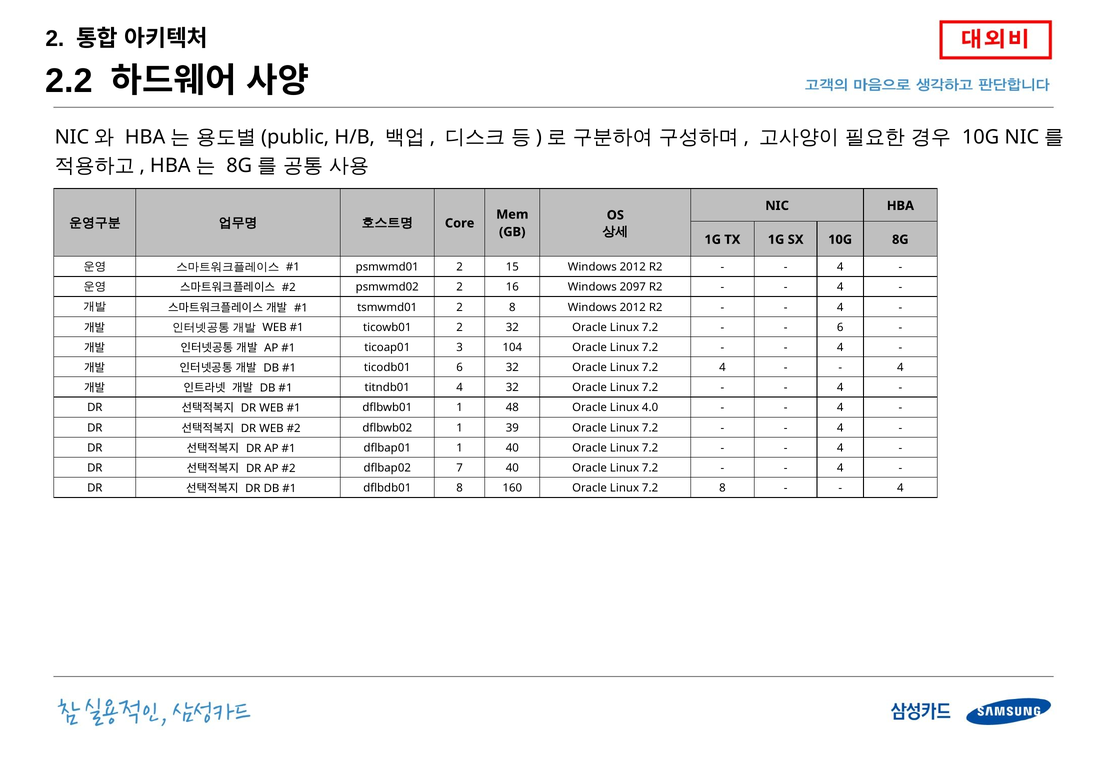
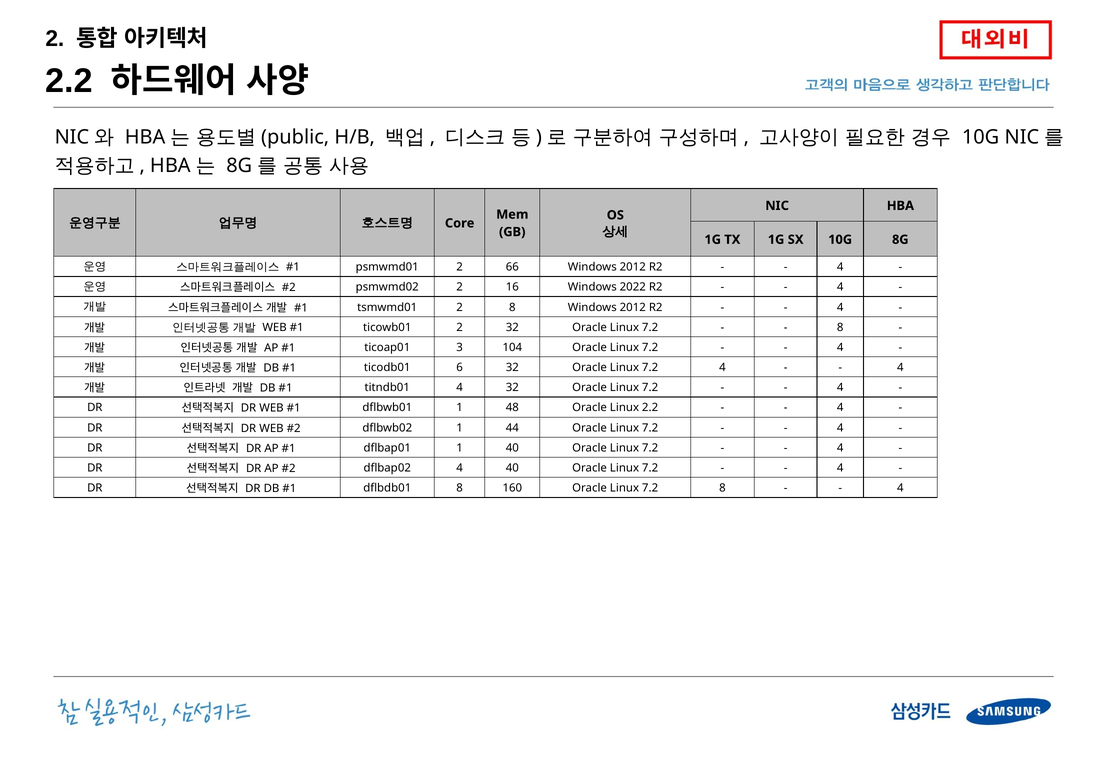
15: 15 -> 66 (512, 267)
2097: 2097 -> 2022 (633, 287)
6: 6 -> 8 (840, 328)
Linux 4.0: 4.0 -> 2.2 (650, 408)
39: 39 -> 44 (512, 428)
dflbap02 7: 7 -> 4 (460, 468)
